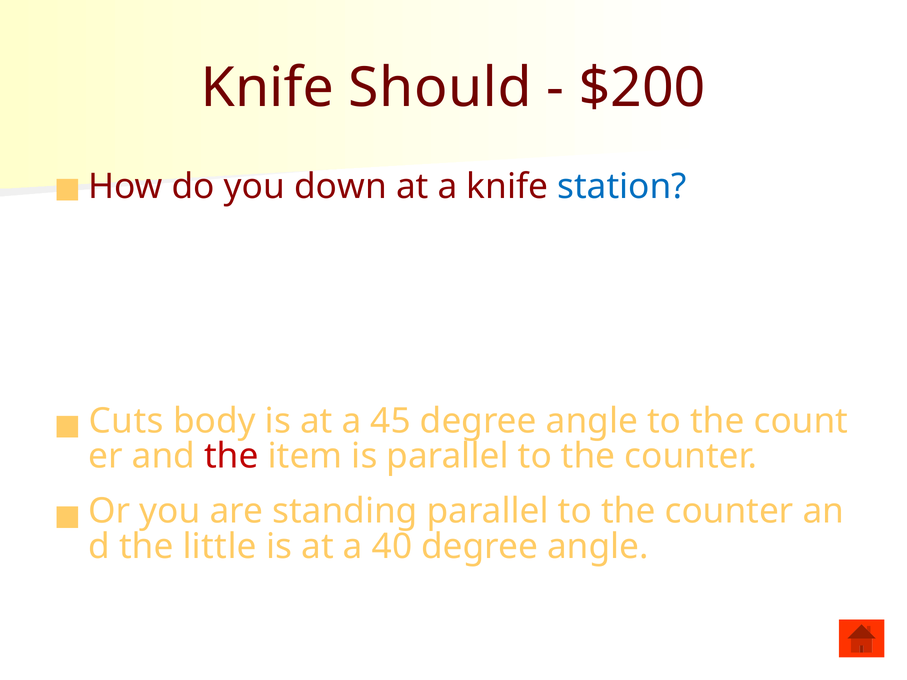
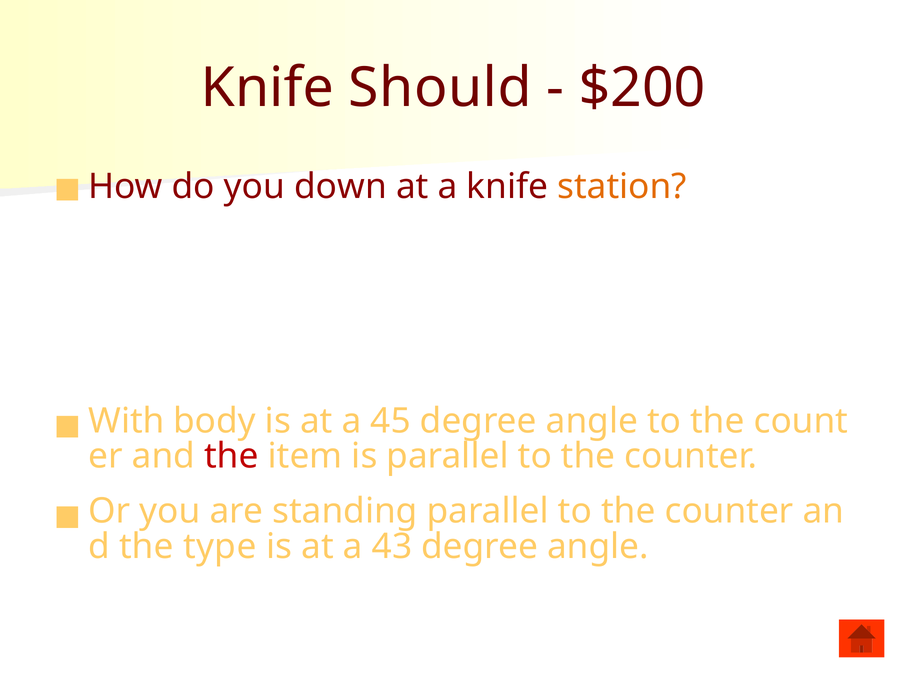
station colour: blue -> orange (622, 187)
Cuts: Cuts -> With (126, 421)
little: little -> type (220, 547)
40: 40 -> 43 (392, 547)
